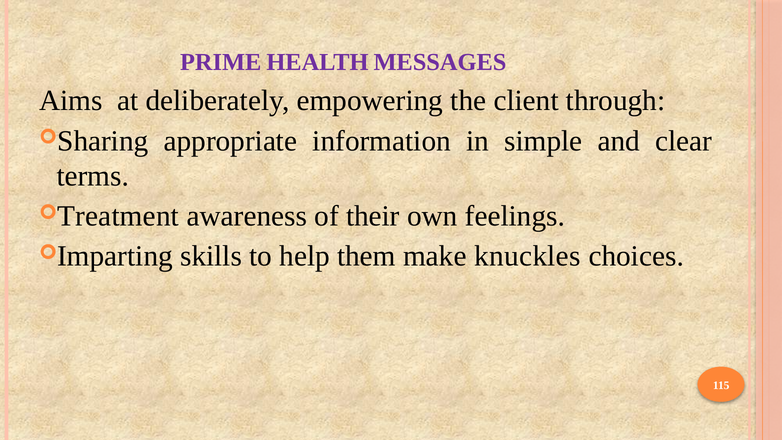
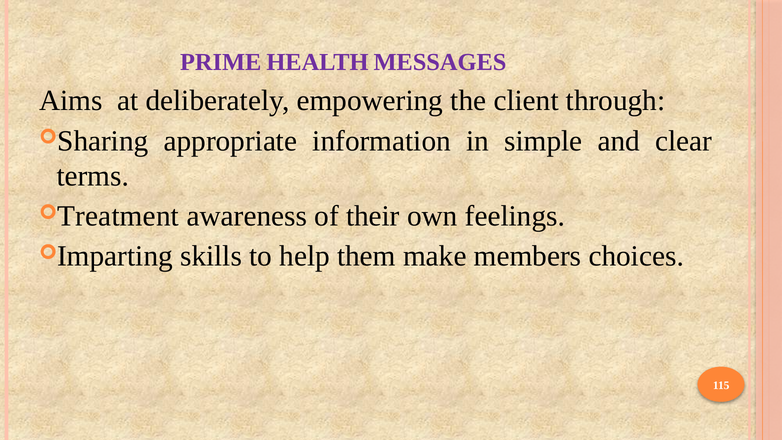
knuckles: knuckles -> members (528, 256)
